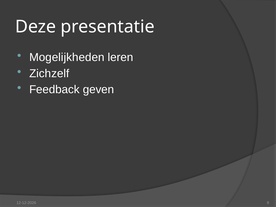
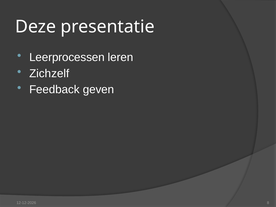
Mogelijkheden: Mogelijkheden -> Leerprocessen (67, 57)
